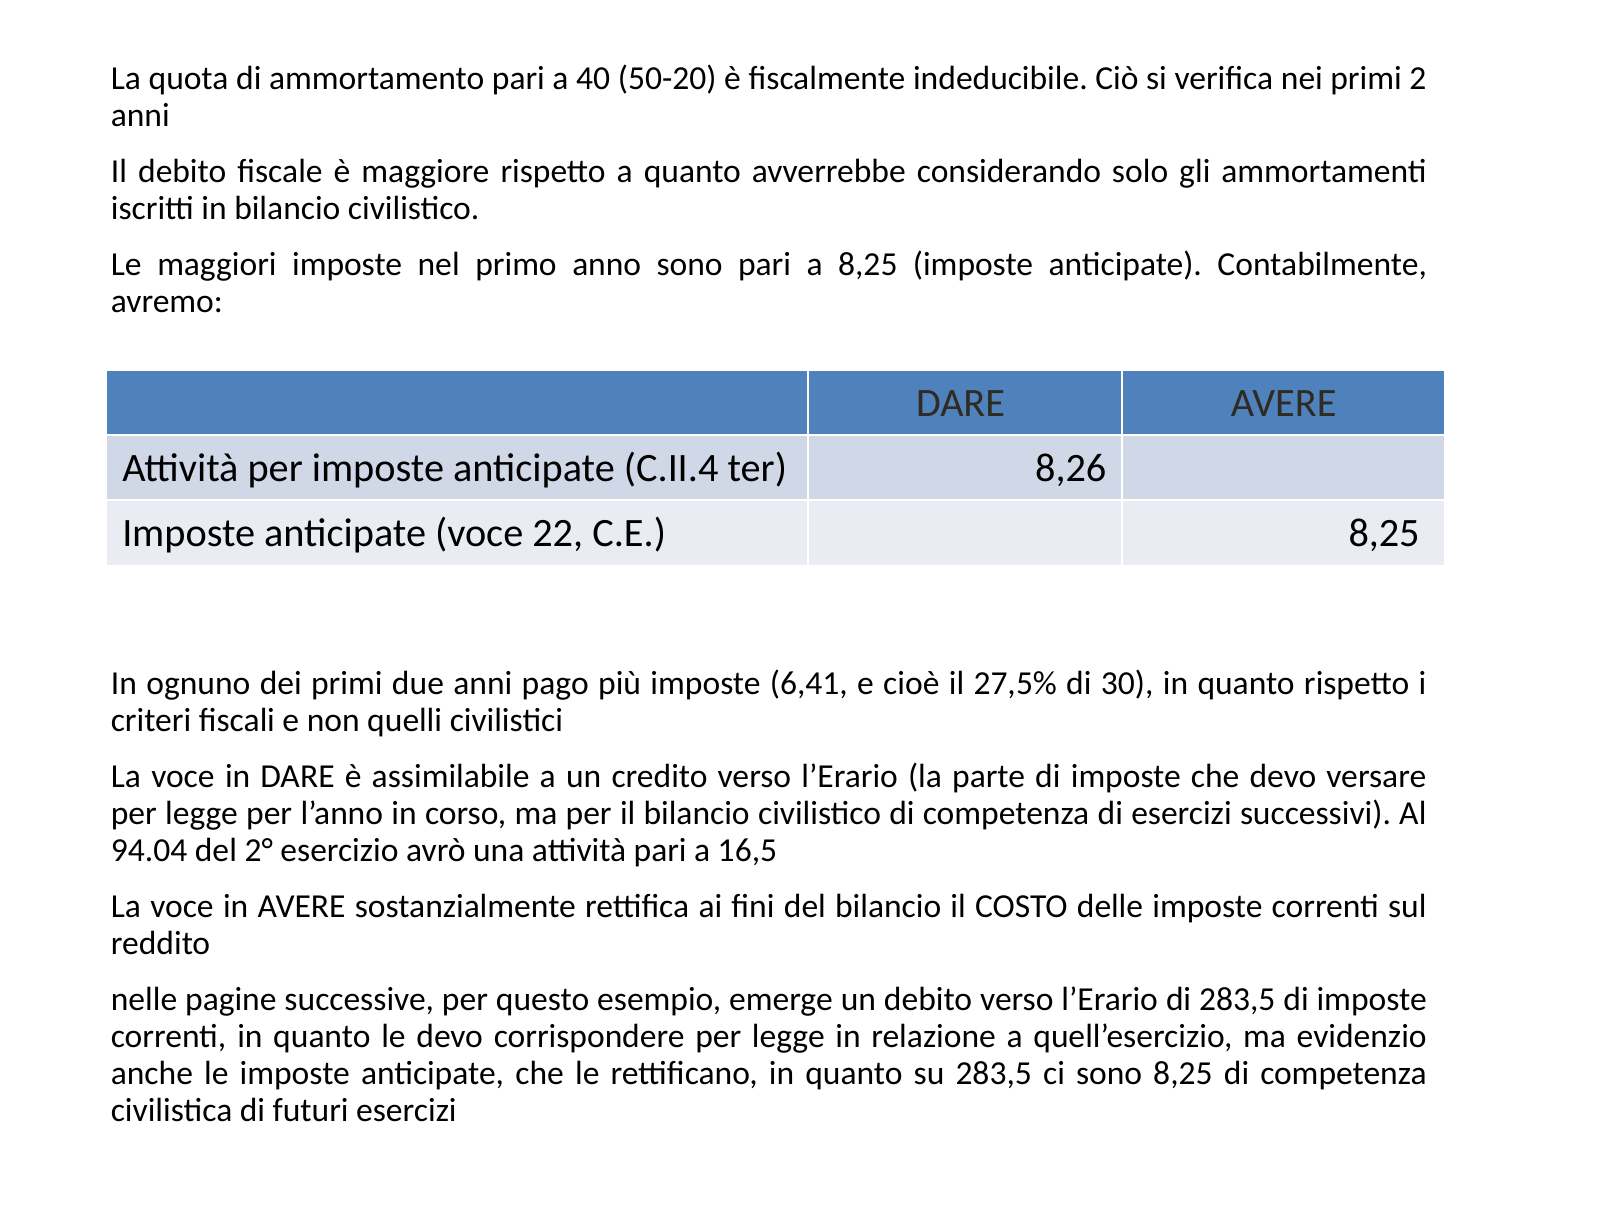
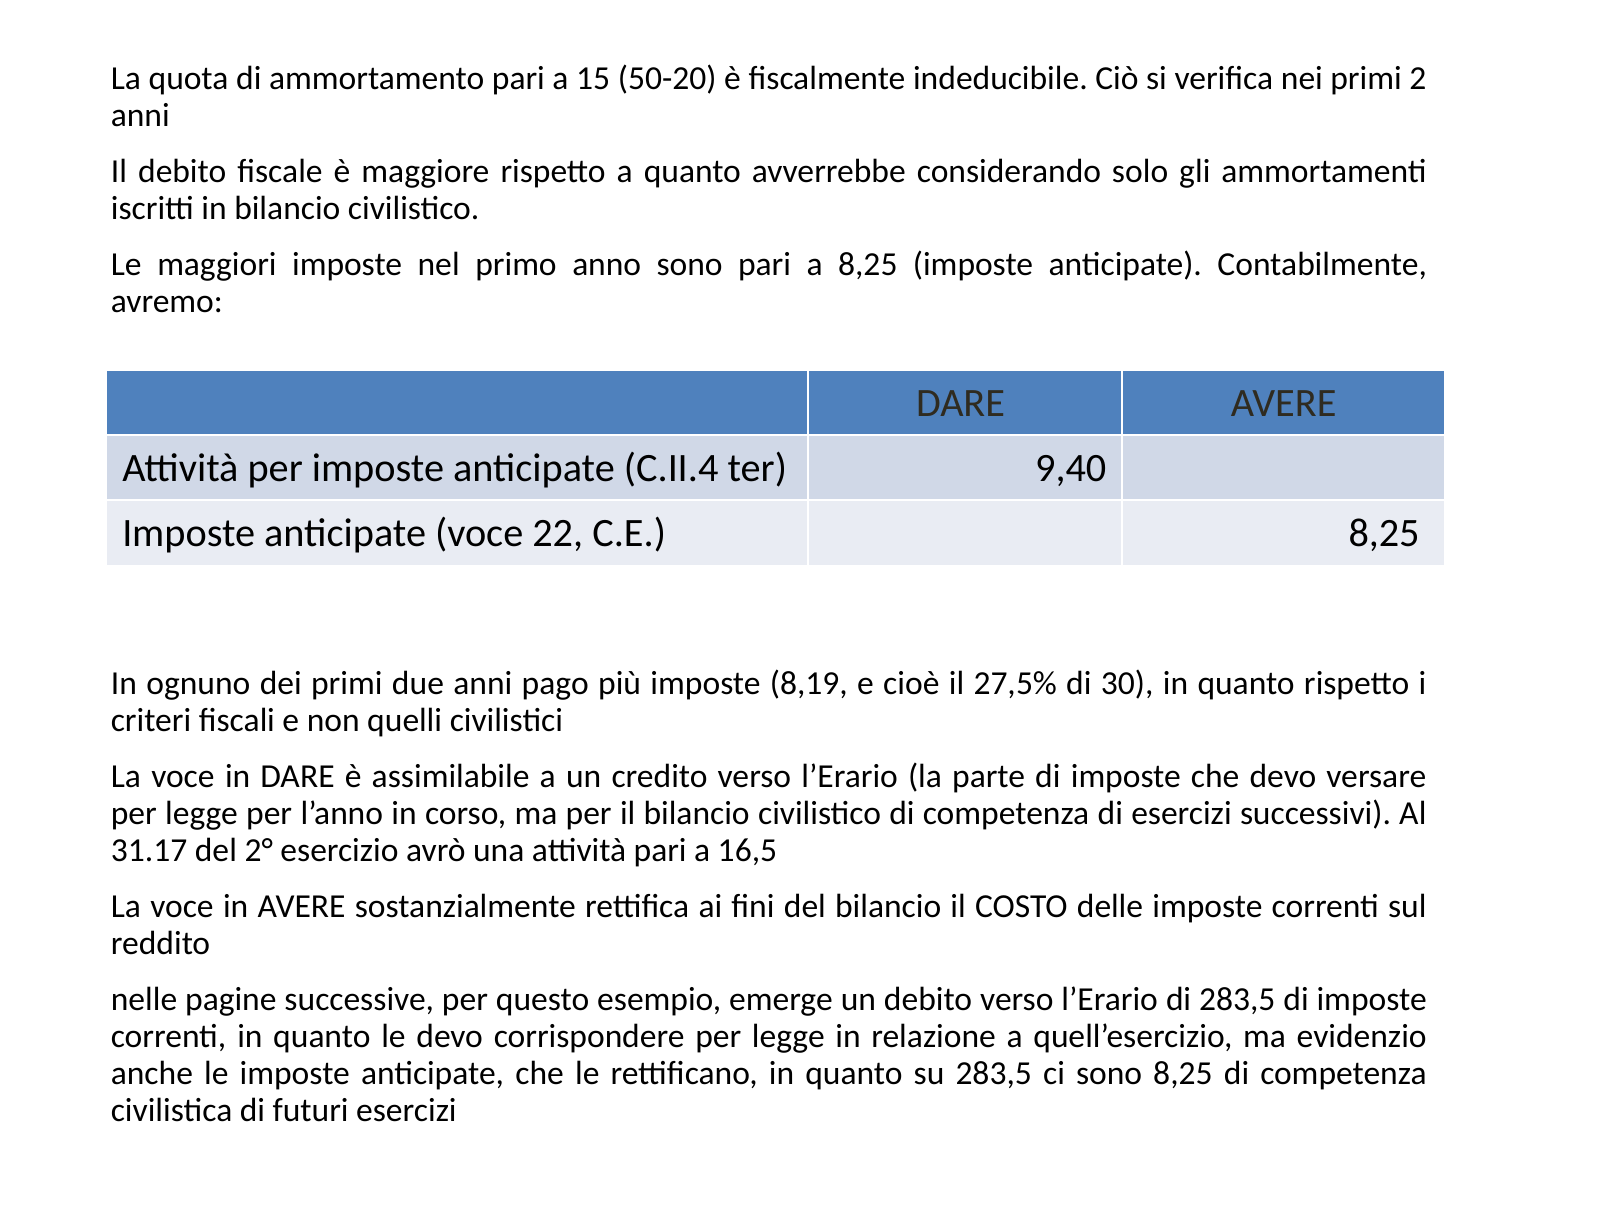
40: 40 -> 15 (593, 78)
8,26: 8,26 -> 9,40 (1071, 468)
6,41: 6,41 -> 8,19 (809, 683)
94.04: 94.04 -> 31.17 (149, 850)
